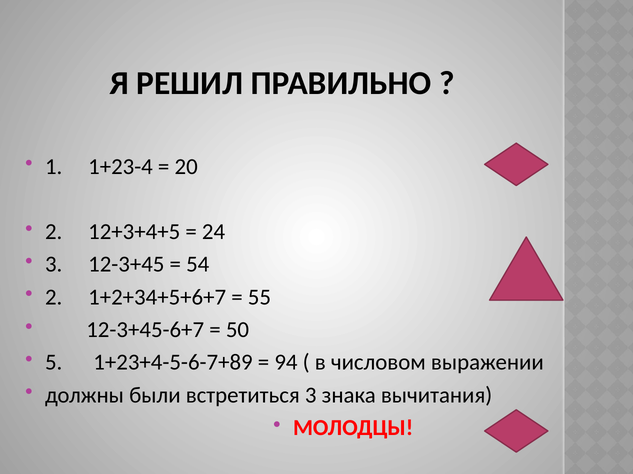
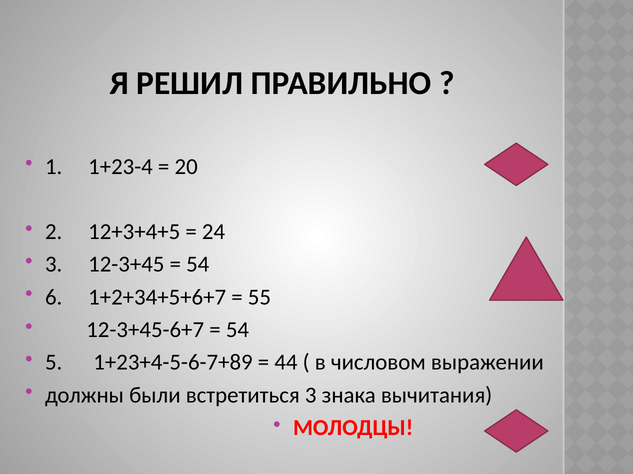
2: 2 -> 6 (54, 298)
50: 50 -> 54 (237, 330)
94: 94 -> 44 (286, 363)
